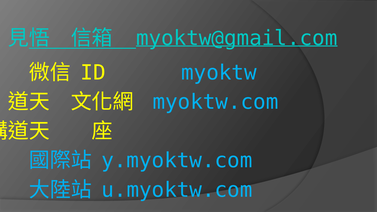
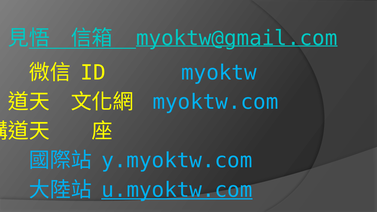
u.myoktw.com underline: none -> present (177, 190)
